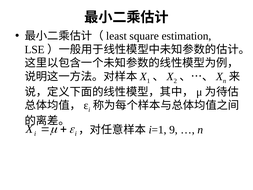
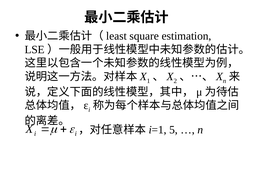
9: 9 -> 5 (174, 130)
